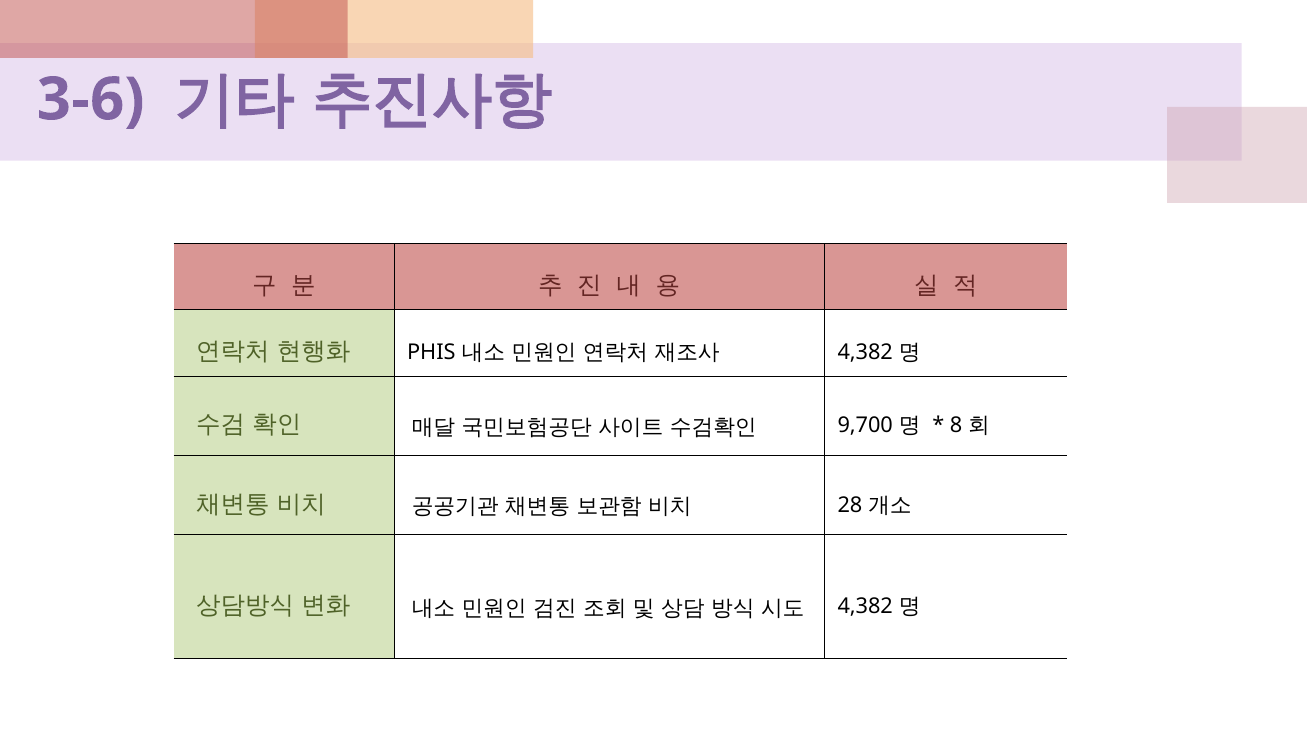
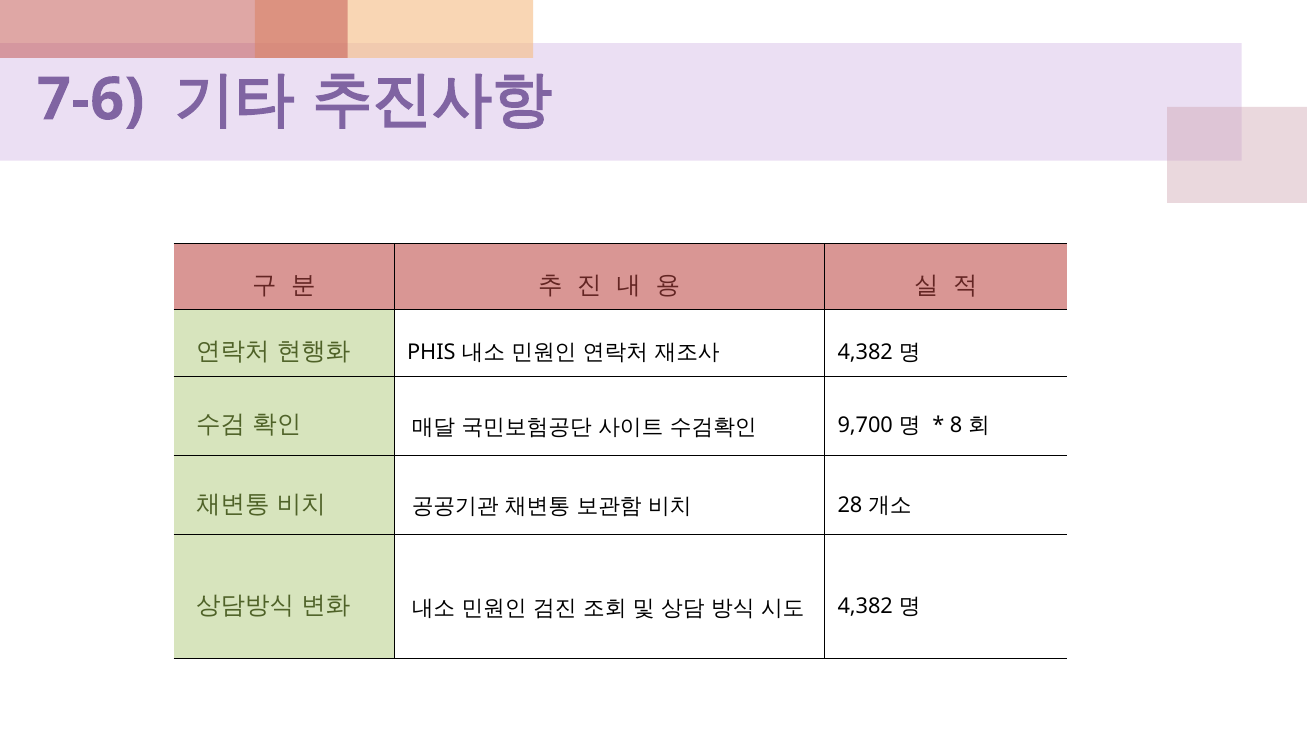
3-6: 3-6 -> 7-6 (91, 100)
